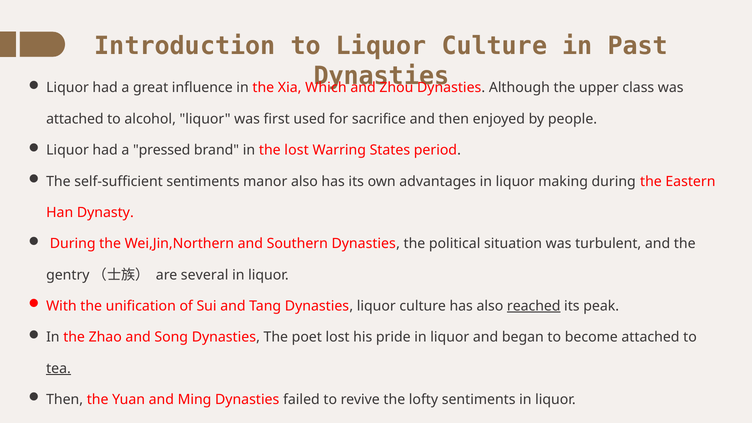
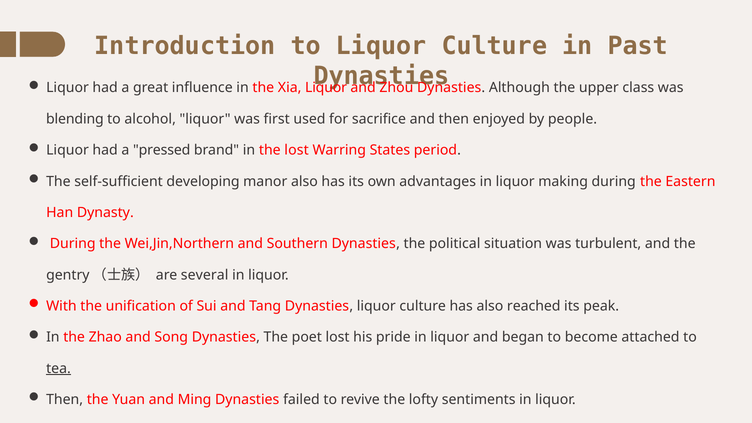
Xia Which: Which -> Liquor (326, 88)
attached: attached -> blending (75, 119)
self-sufficient sentiments: sentiments -> developing (203, 181)
reached underline: present -> none (534, 306)
